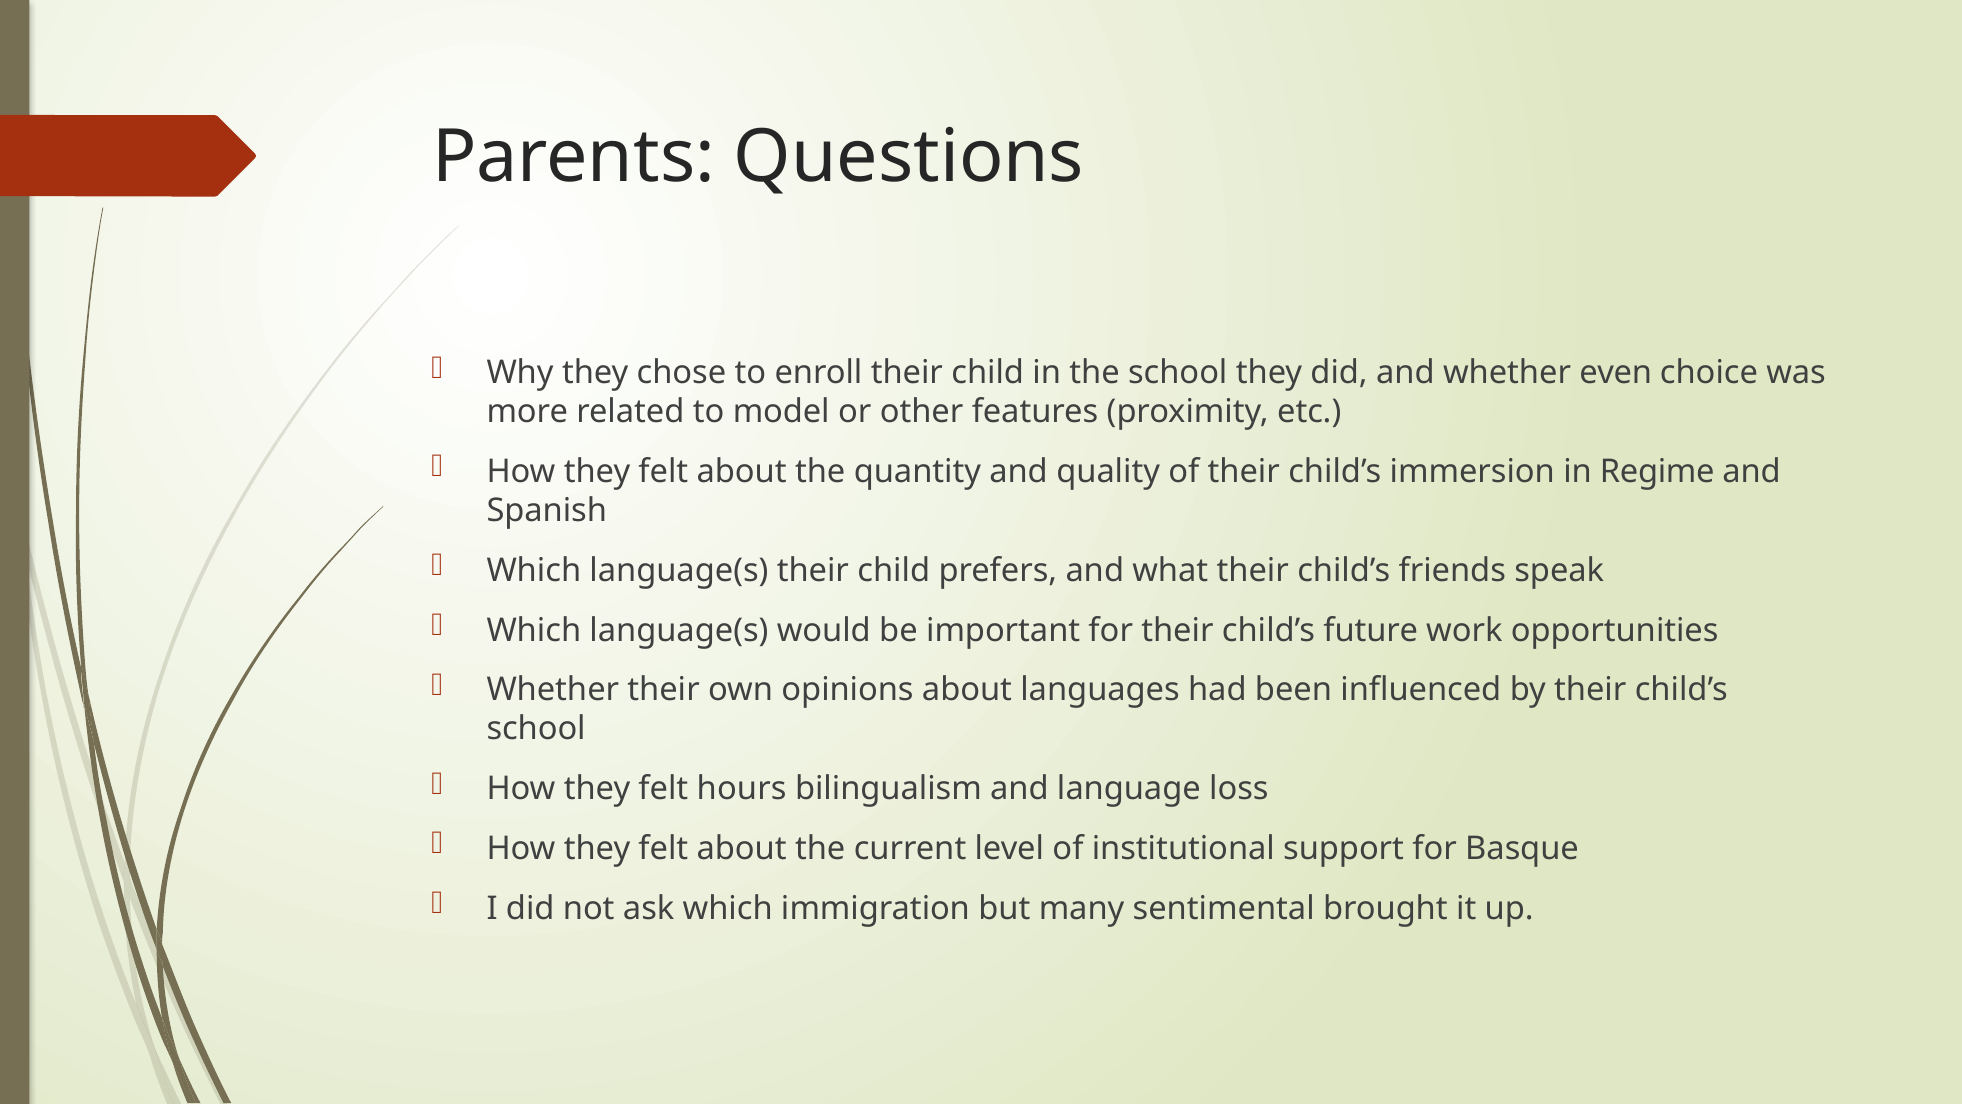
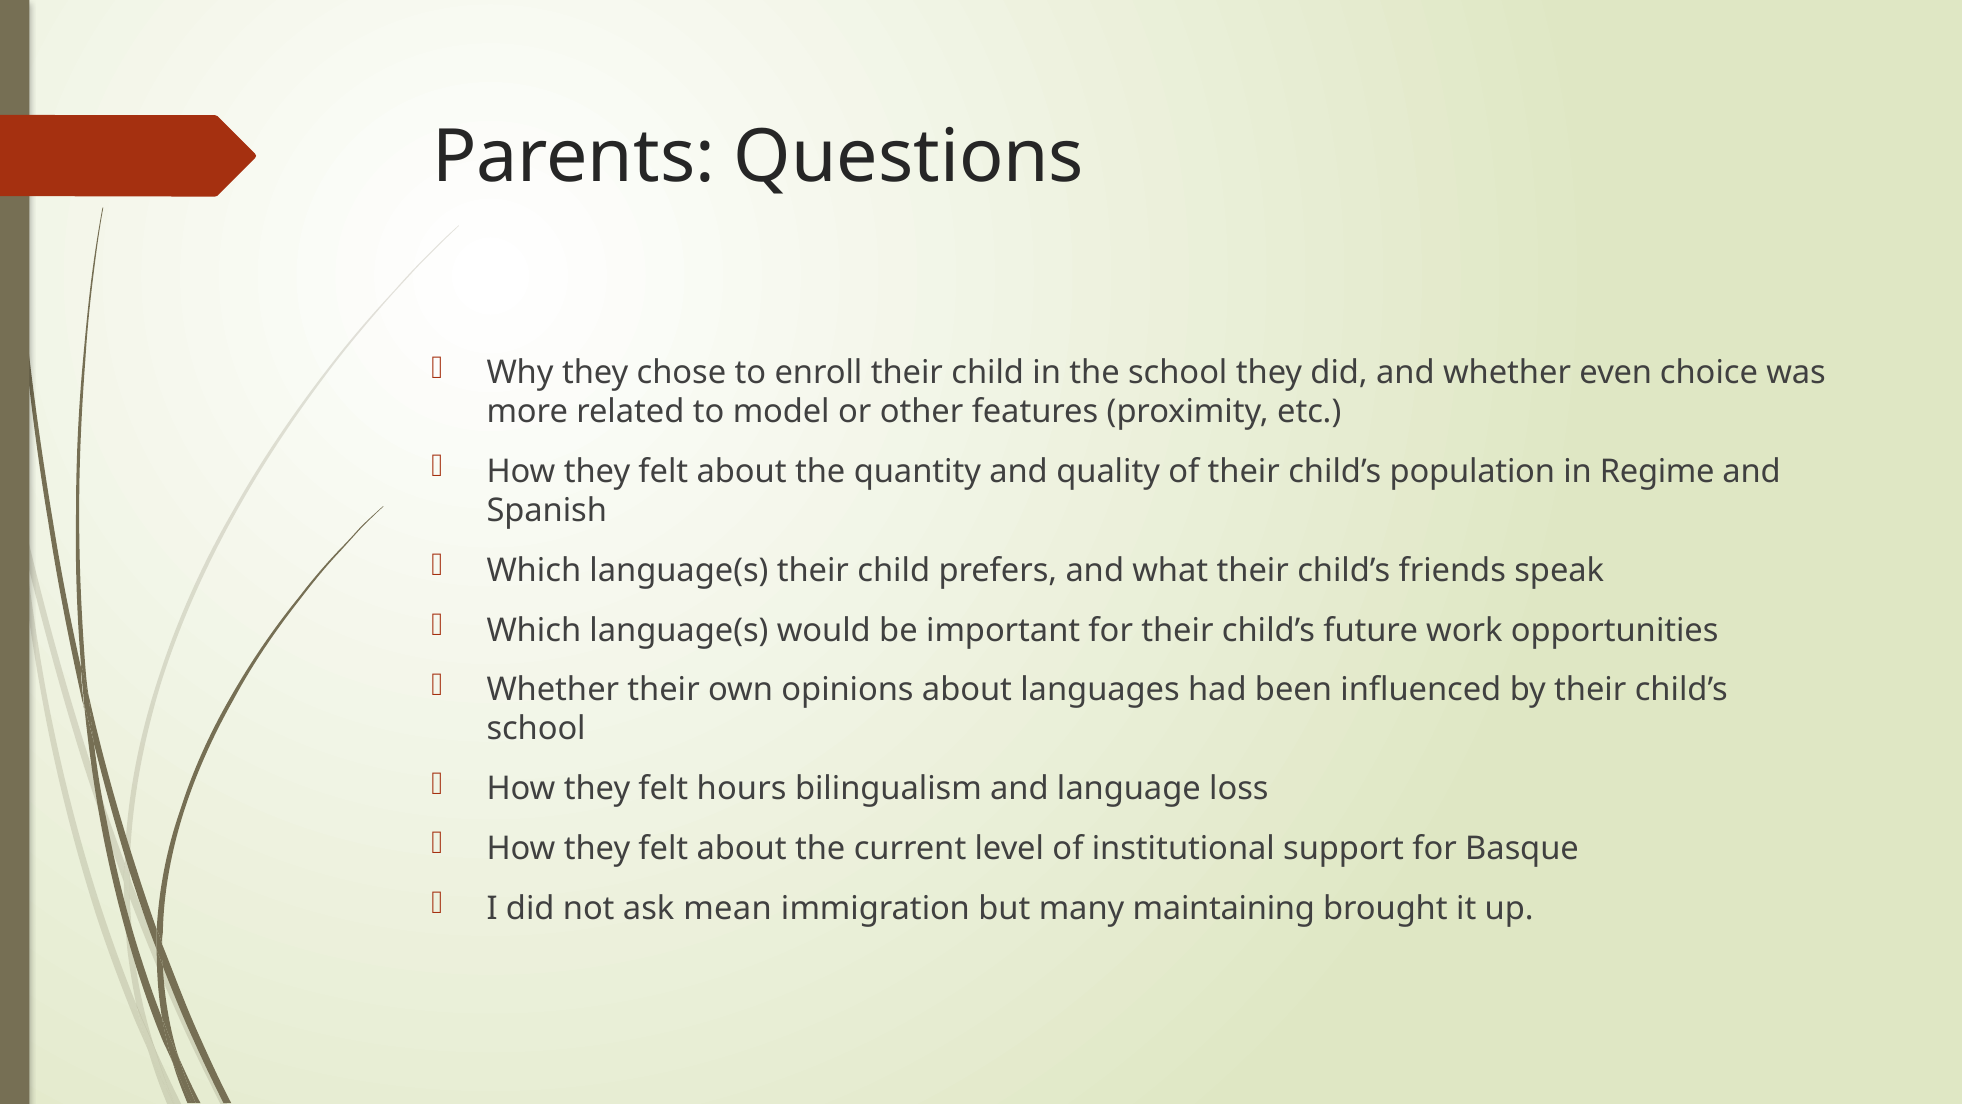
immersion: immersion -> population (1472, 472)
ask which: which -> mean (728, 908)
sentimental: sentimental -> maintaining (1224, 908)
